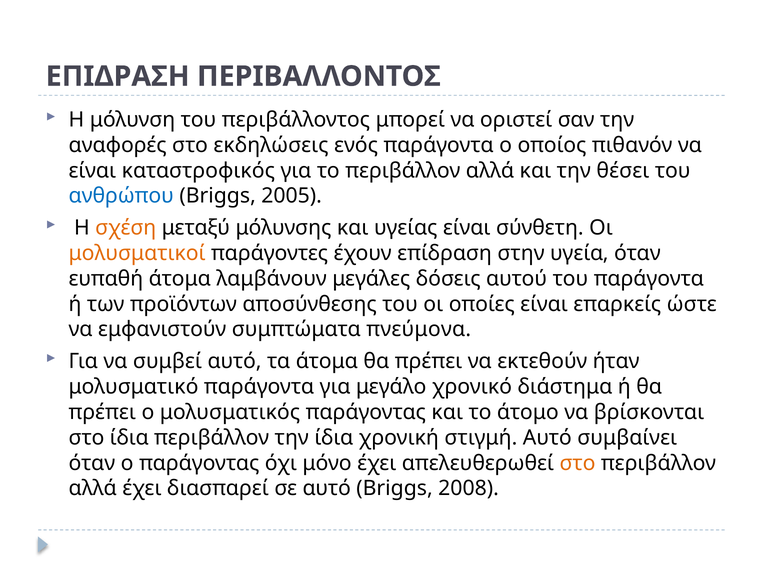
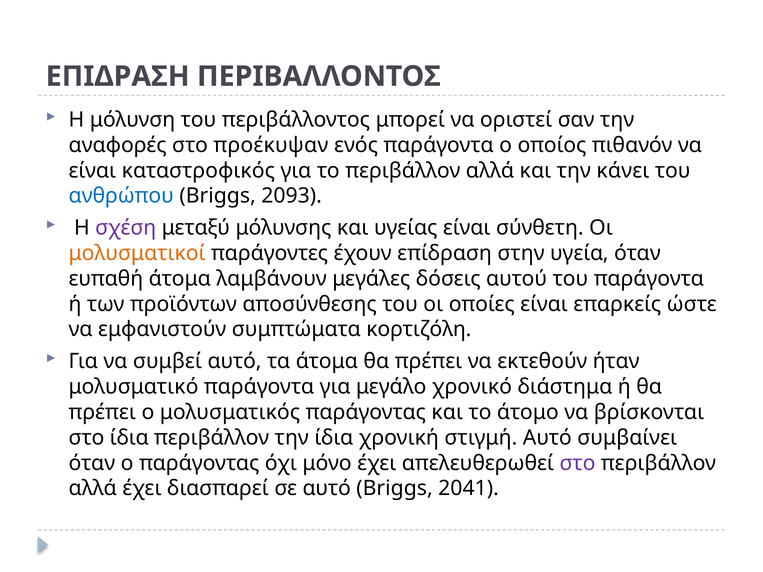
εκδηλώσεις: εκδηλώσεις -> προέκυψαν (271, 145)
θέσει: θέσει -> κάνει (623, 171)
2005: 2005 -> 2093 (292, 196)
σχέση colour: orange -> purple (126, 228)
πνεύμονα: πνεύμονα -> κορτιζόλη (419, 330)
στο colour: orange -> purple (578, 463)
2008: 2008 -> 2041 (469, 489)
